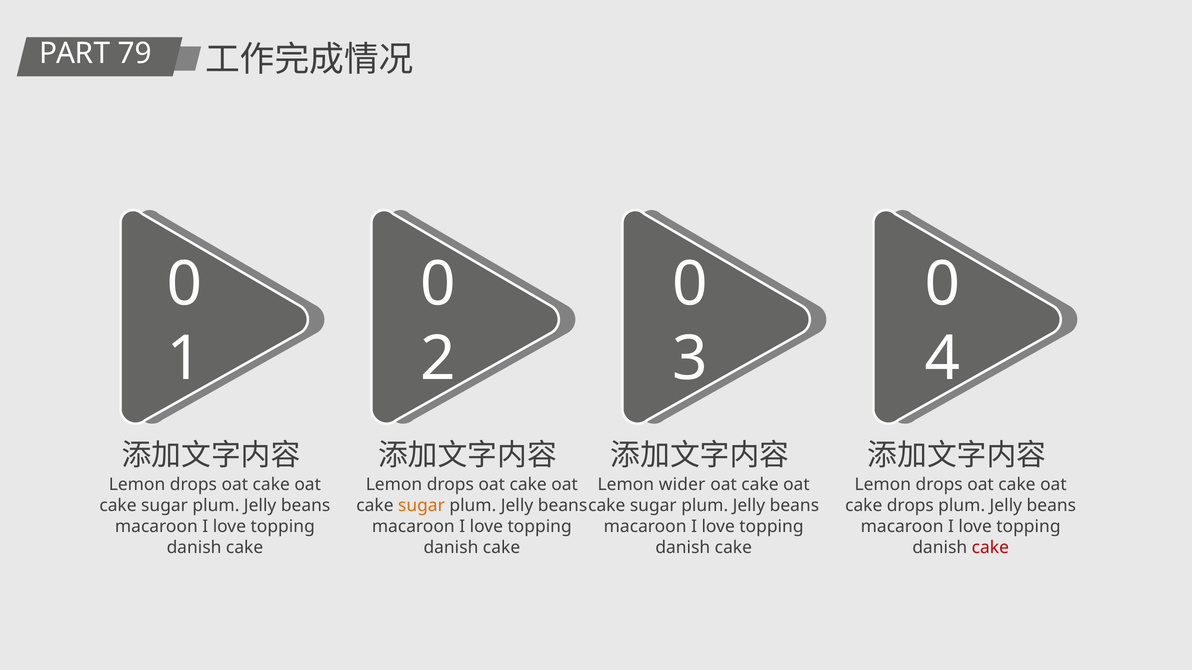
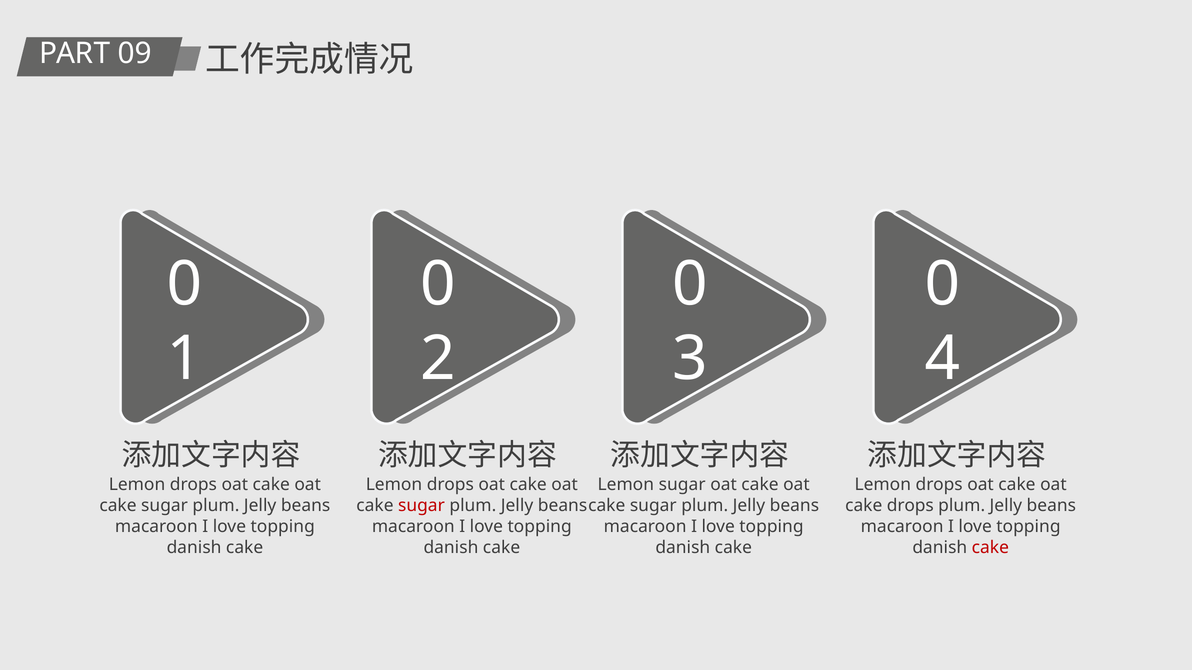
79: 79 -> 09 (135, 53)
Lemon wider: wider -> sugar (682, 485)
sugar colour: orange -> red (421, 506)
